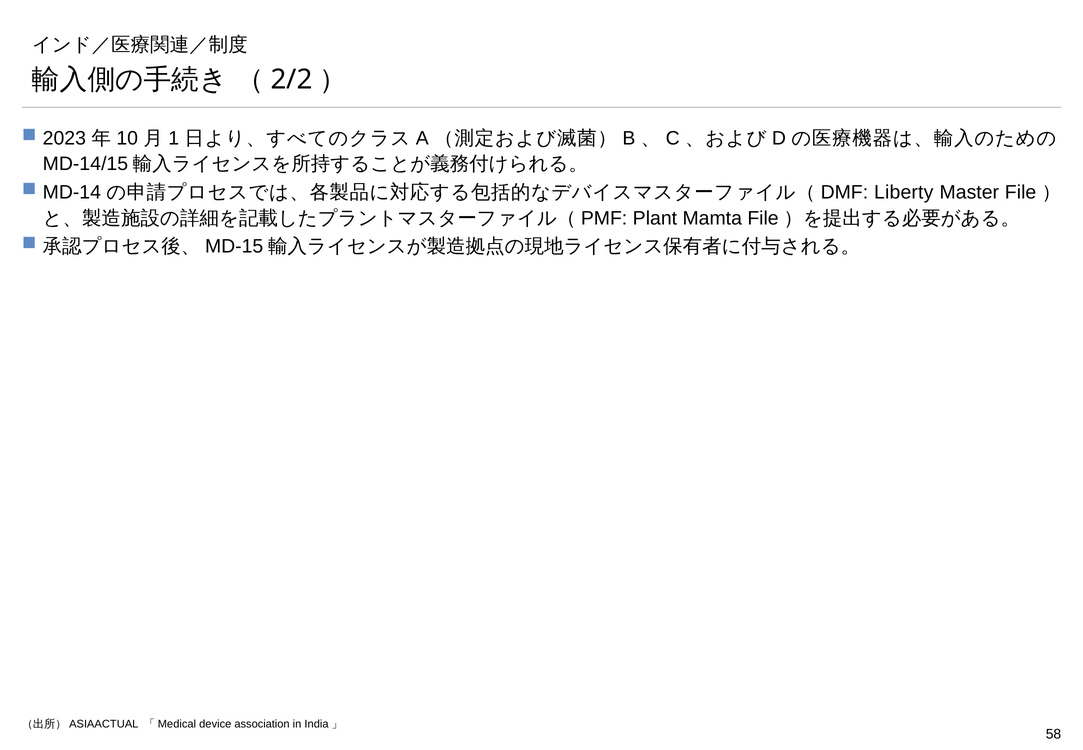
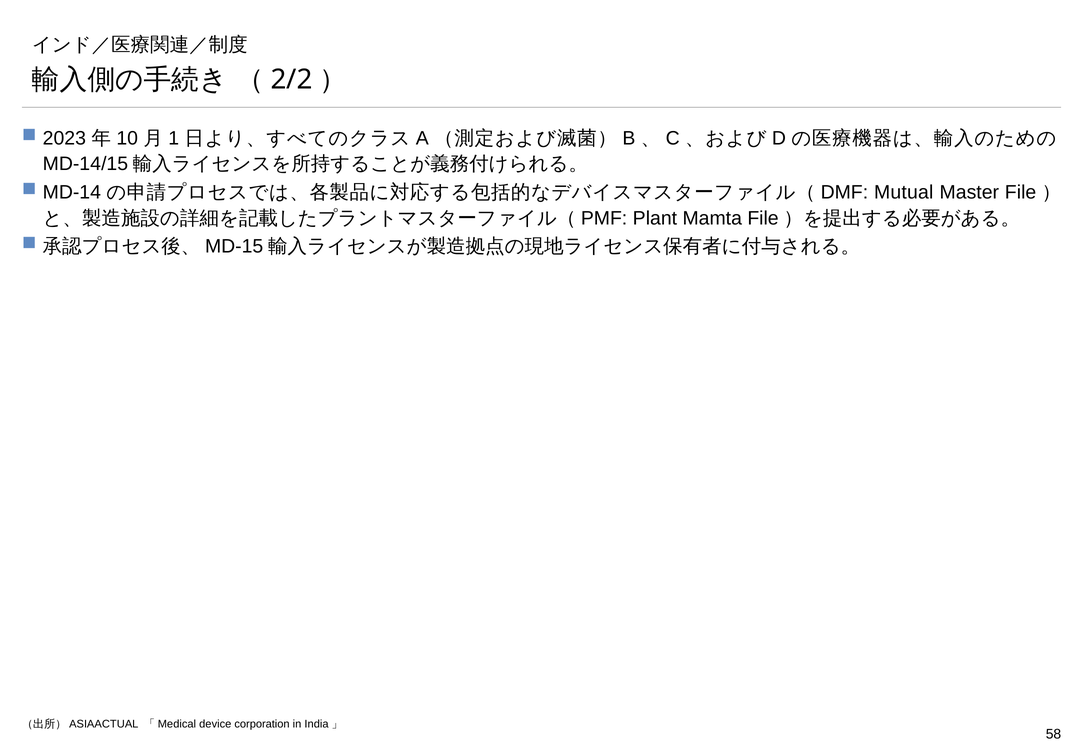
Liberty: Liberty -> Mutual (904, 192)
association: association -> corporation (262, 724)
